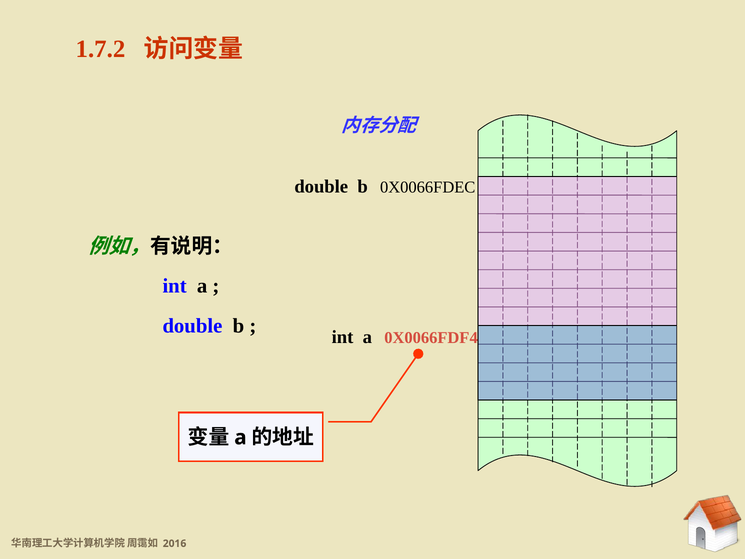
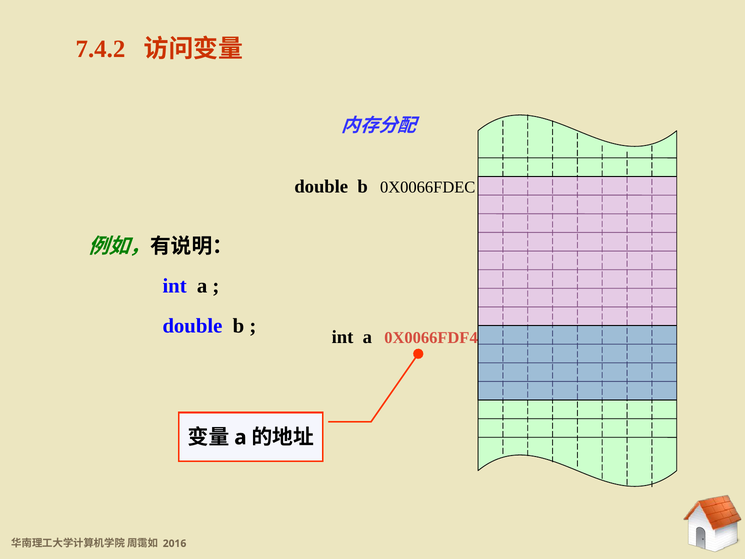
1.7.2: 1.7.2 -> 7.4.2 (100, 49)
